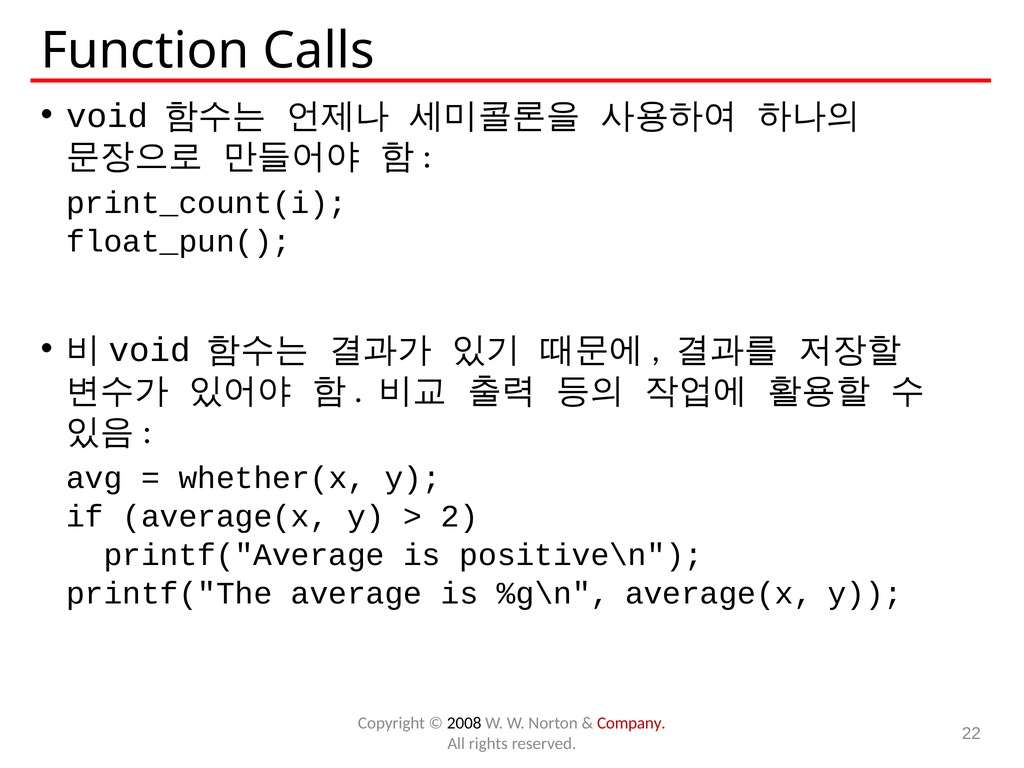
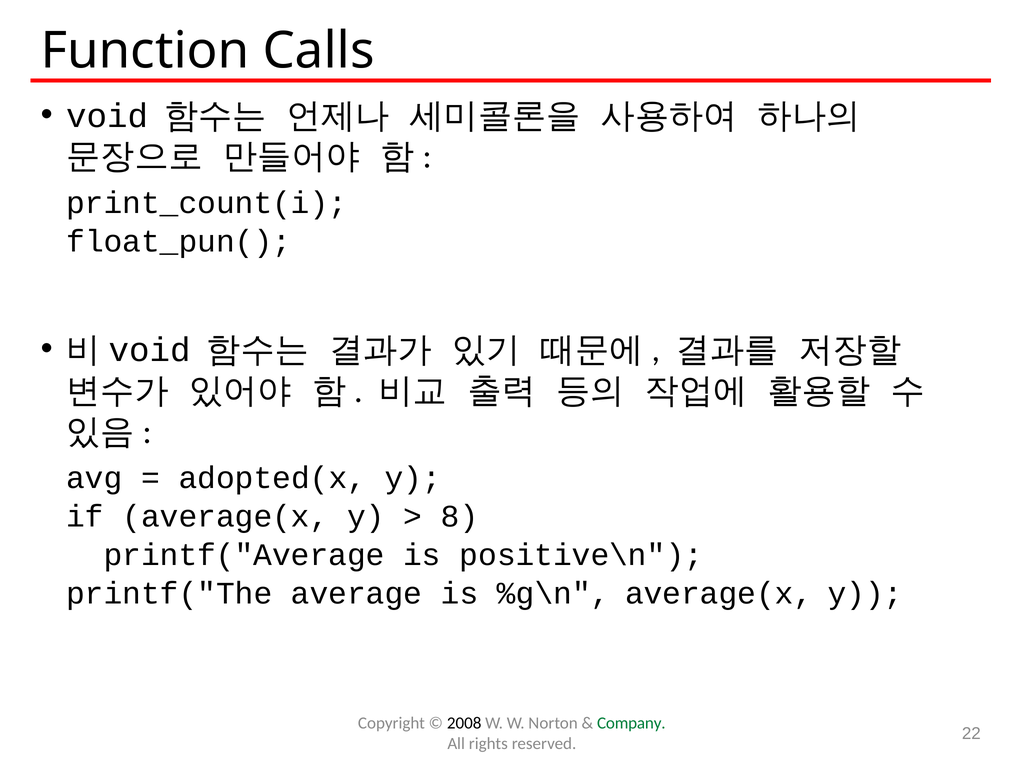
whether(x: whether(x -> adopted(x (272, 478)
2: 2 -> 8 (460, 516)
Company colour: red -> green (631, 723)
